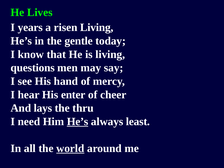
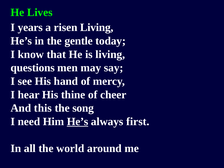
enter: enter -> thine (73, 95)
lays: lays -> this (43, 108)
thru: thru -> song (83, 108)
least: least -> first (138, 122)
world underline: present -> none (70, 148)
